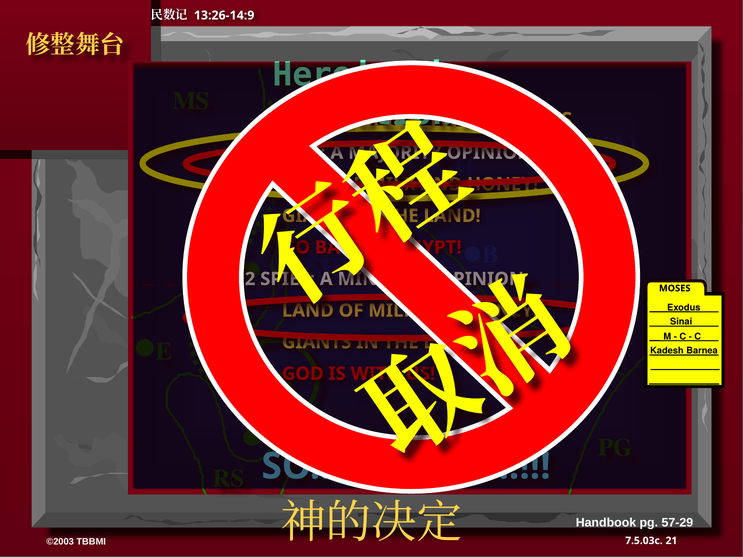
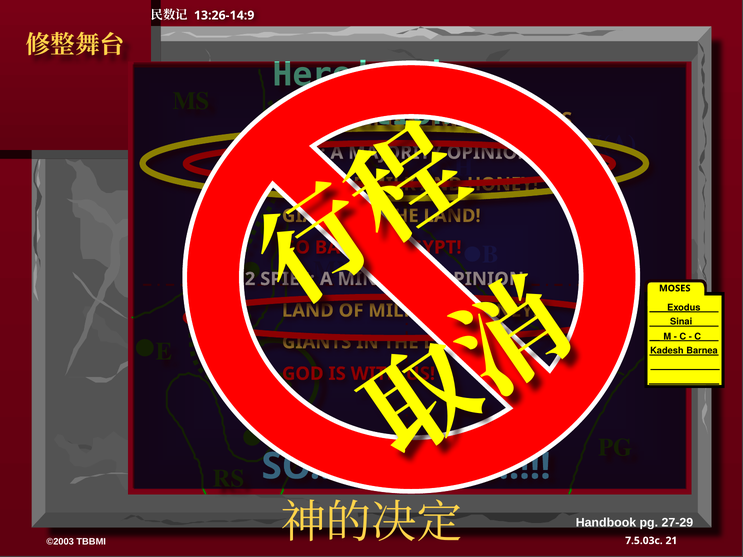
57-29: 57-29 -> 27-29 (677, 523)
